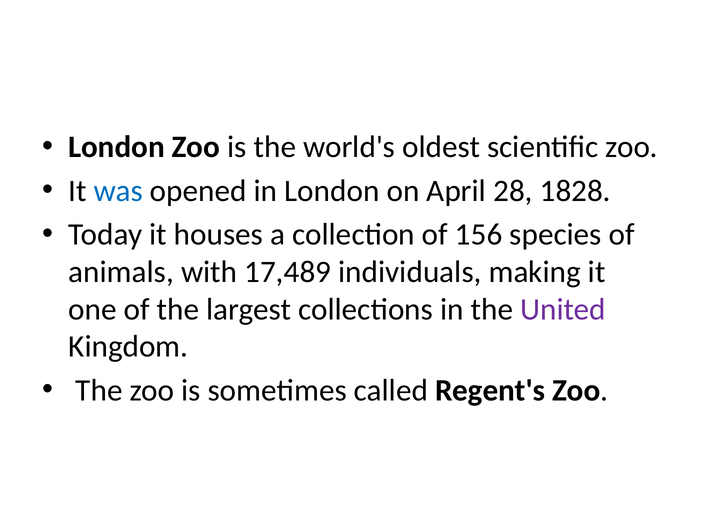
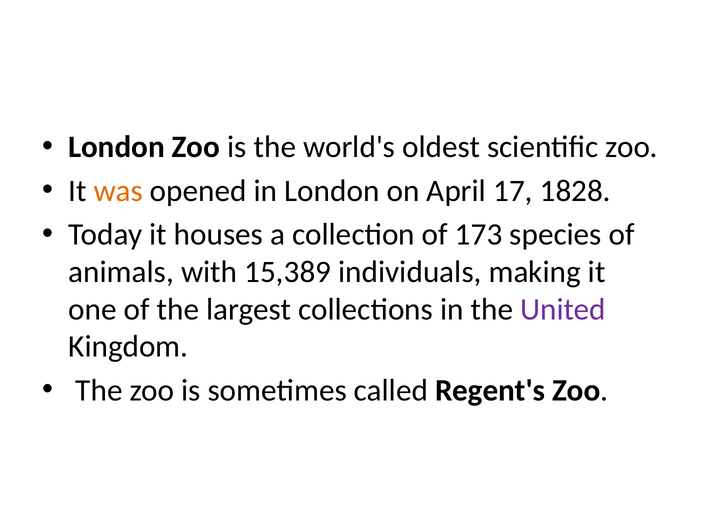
was colour: blue -> orange (118, 191)
28: 28 -> 17 (513, 191)
156: 156 -> 173 (479, 235)
17,489: 17,489 -> 15,389 (288, 272)
